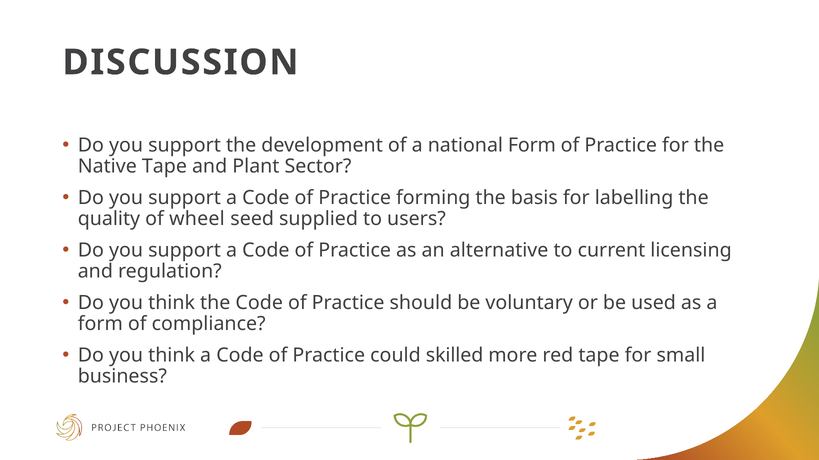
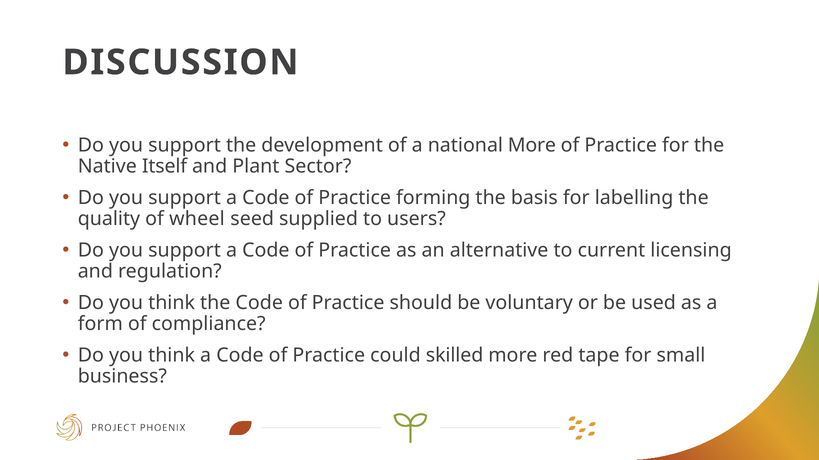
national Form: Form -> More (532, 145)
Native Tape: Tape -> Itself (165, 167)
